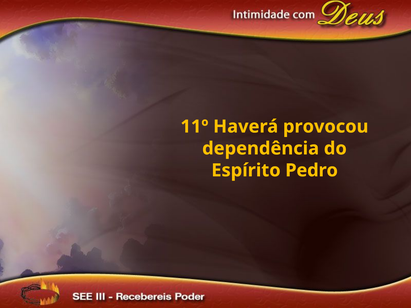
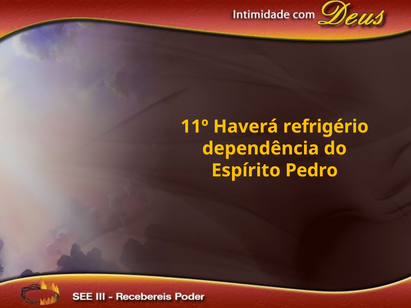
provocou: provocou -> refrigério (326, 127)
